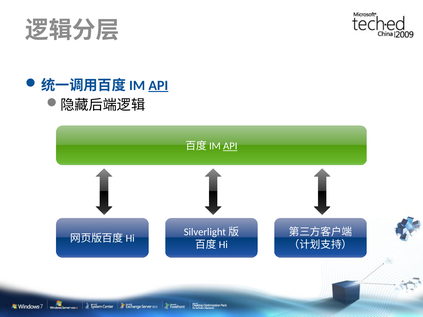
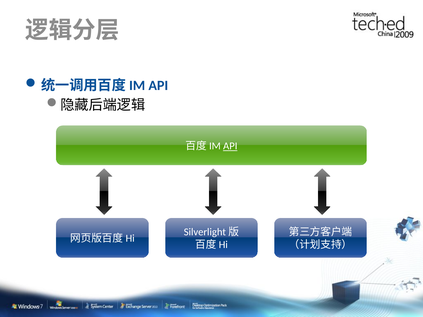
API underline: present -> none (158, 86)
